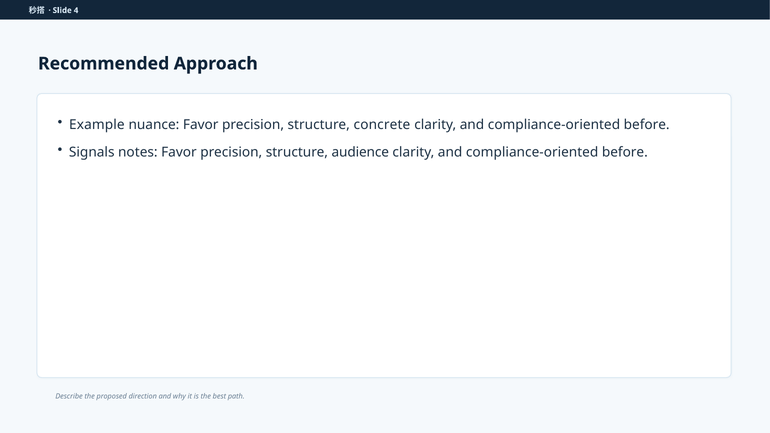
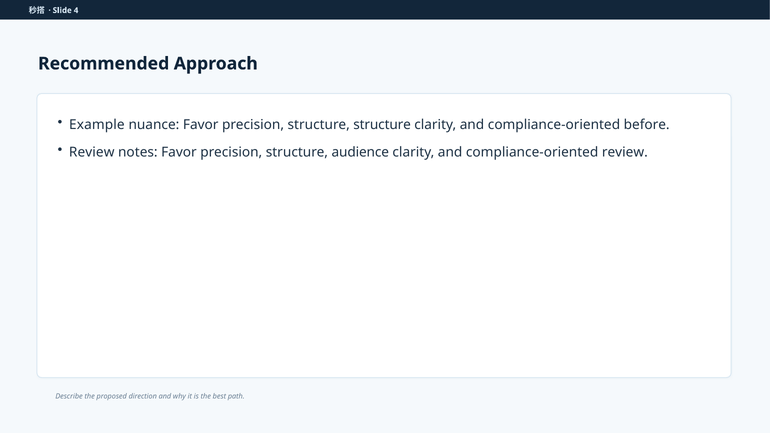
structure concrete: concrete -> structure (382, 125)
Signals: Signals -> Review (92, 152)
before: before -> review (625, 152)
